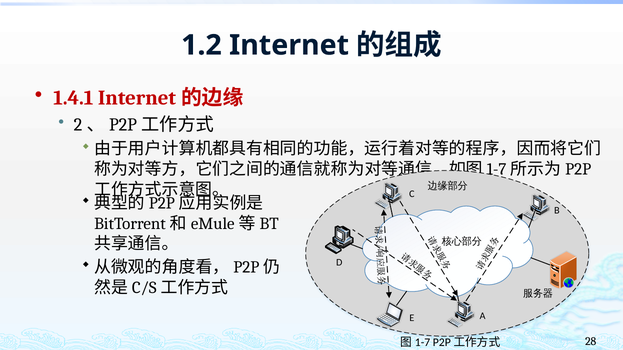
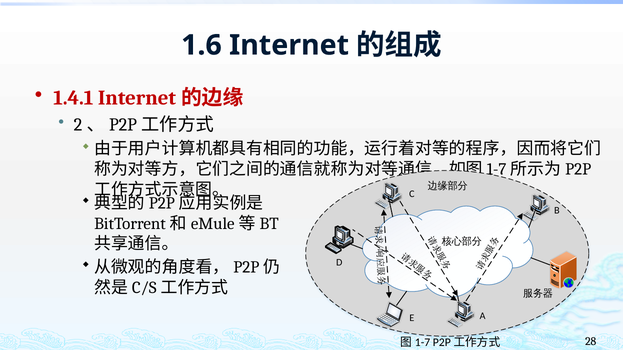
1.2: 1.2 -> 1.6 (201, 45)
